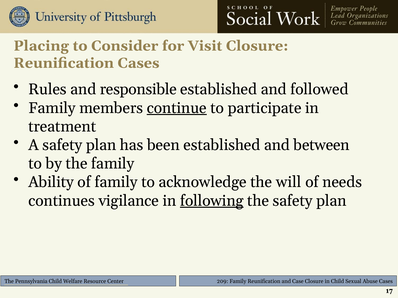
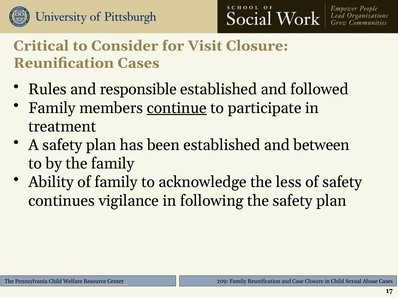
Placing: Placing -> Critical (41, 46)
will: will -> less (289, 182)
of needs: needs -> safety (342, 182)
following underline: present -> none (212, 201)
